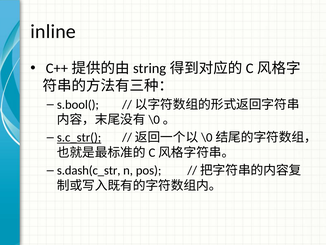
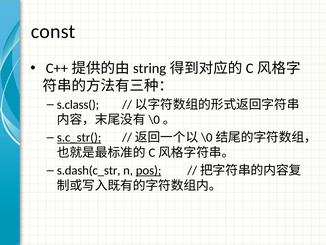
inline: inline -> const (53, 31)
s.bool(: s.bool( -> s.class( (78, 104)
pos underline: none -> present (149, 170)
